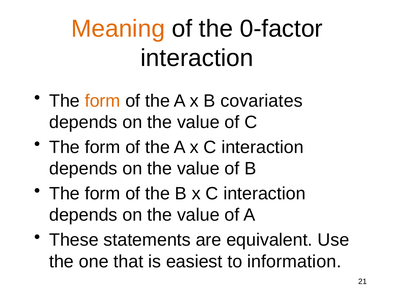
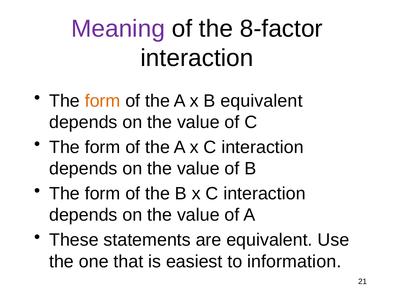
Meaning colour: orange -> purple (118, 29)
0-factor: 0-factor -> 8-factor (281, 29)
B covariates: covariates -> equivalent (262, 101)
